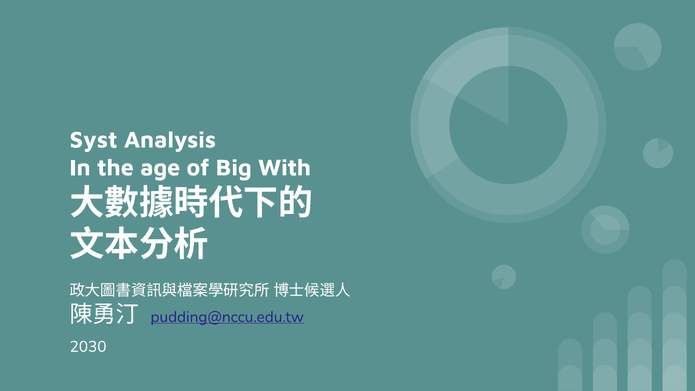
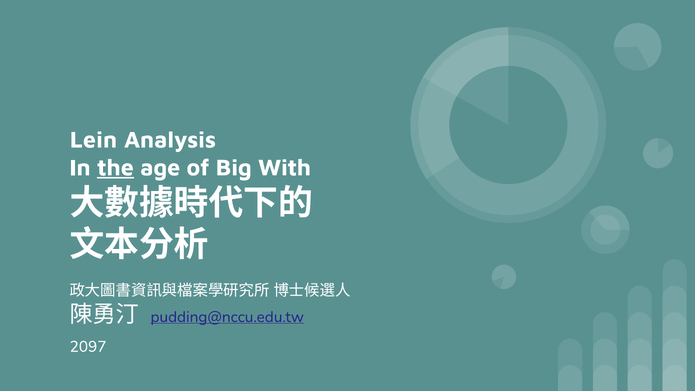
Syst: Syst -> Lein (93, 140)
the underline: none -> present (115, 168)
2030: 2030 -> 2097 (88, 347)
